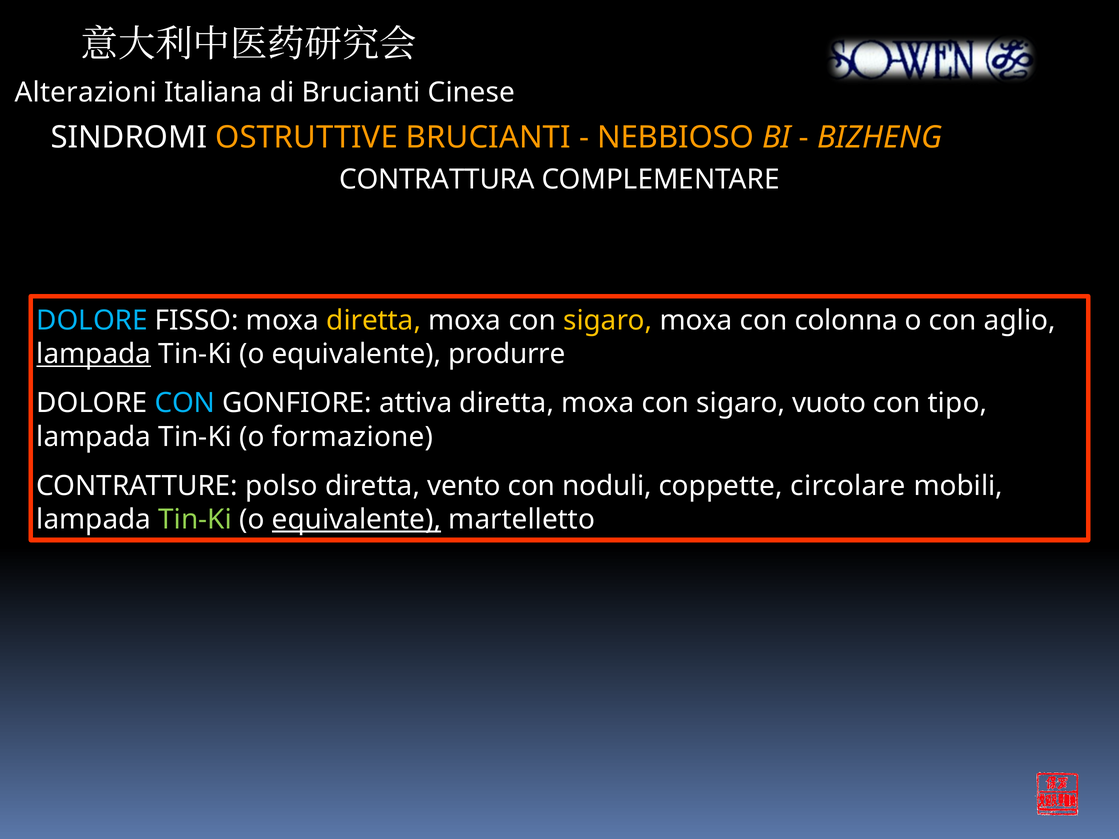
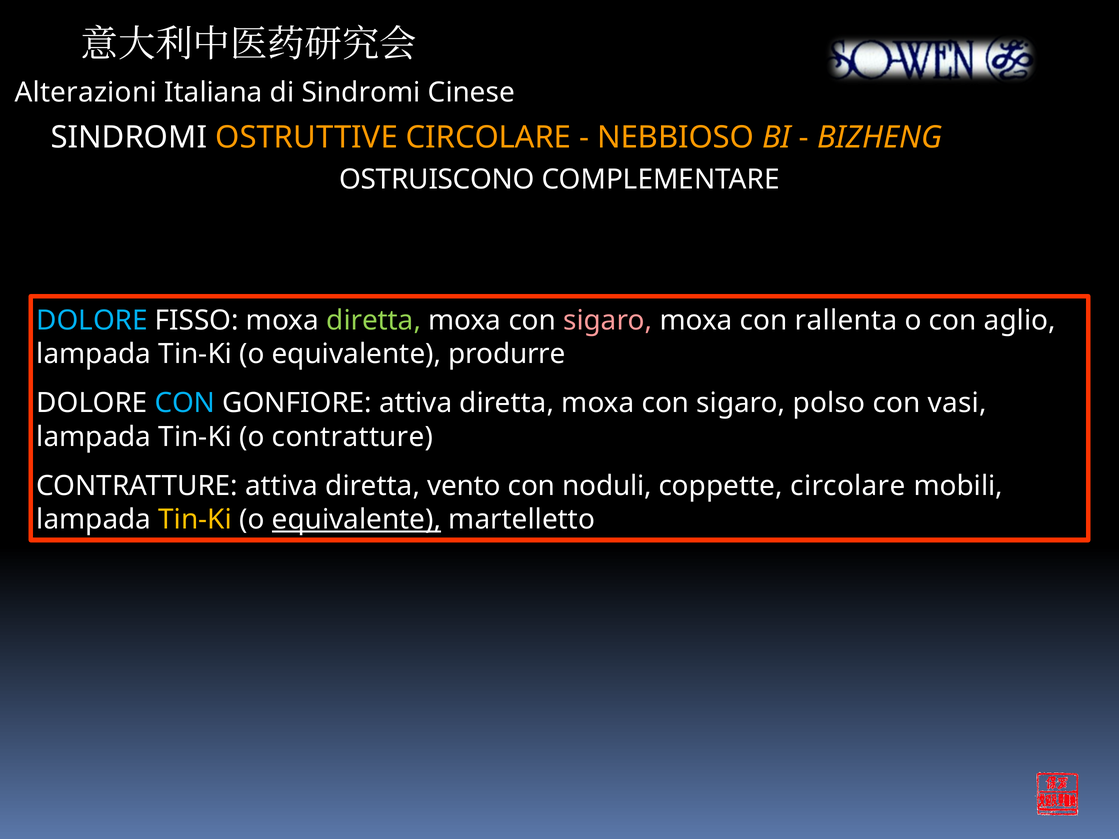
di Brucianti: Brucianti -> Sindromi (361, 93)
OSTRUTTIVE BRUCIANTI: BRUCIANTI -> CIRCOLARE (489, 138)
CONTRATTURA: CONTRATTURA -> OSTRUISCONO (437, 180)
diretta colour: yellow -> light green (374, 321)
sigaro colour: yellow -> pink (608, 321)
colonna: colonna -> rallenta (846, 321)
lampada underline: present -> none (94, 354)
vuoto: vuoto -> polso (829, 403)
tipo: tipo -> vasi (957, 403)
o formazione: formazione -> contratture (353, 437)
CONTRATTURE polso: polso -> attiva (282, 486)
Tin-Ki colour: light green -> yellow (195, 520)
